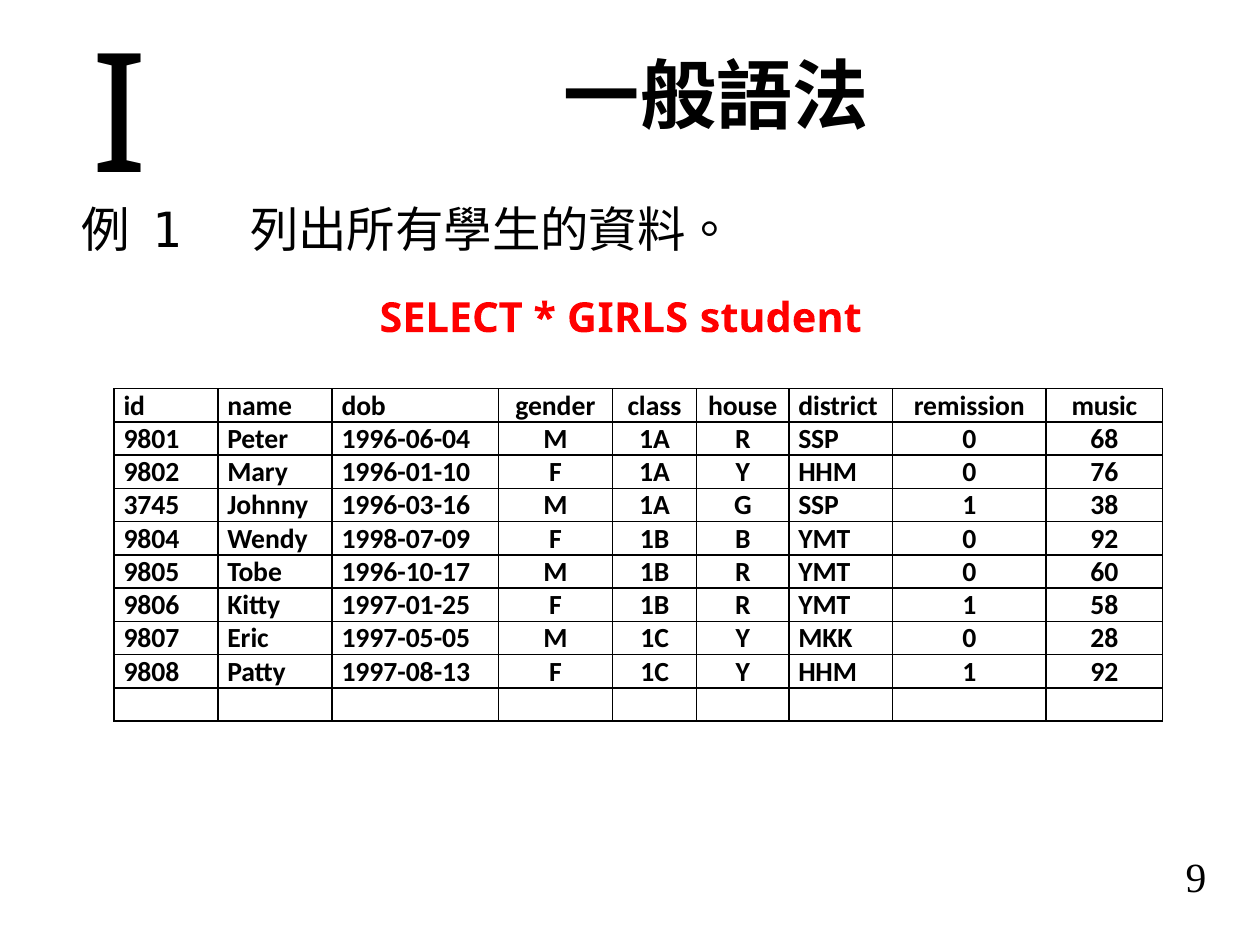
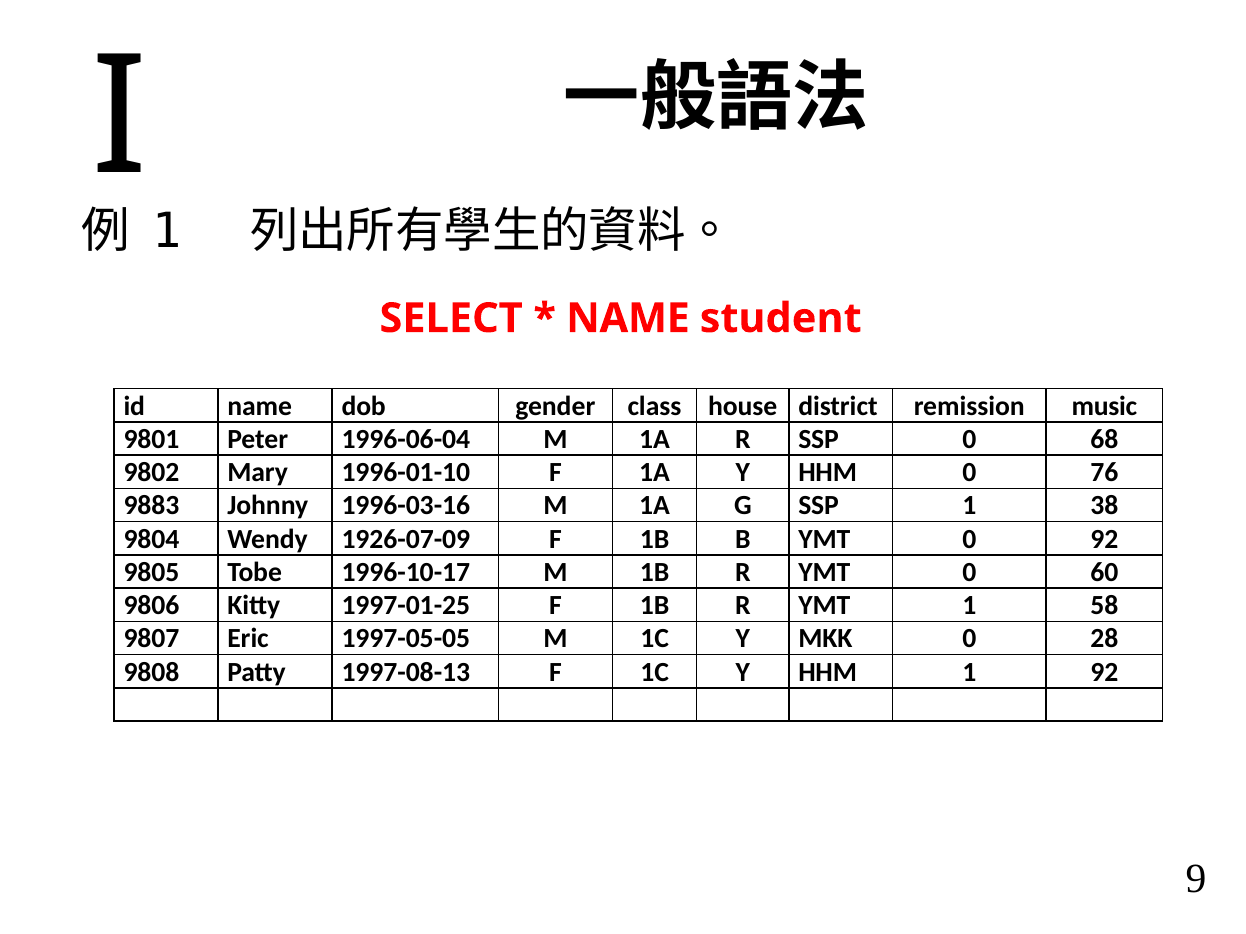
GIRLS: GIRLS -> NAME (628, 319)
3745: 3745 -> 9883 (151, 506)
1998-07-09: 1998-07-09 -> 1926-07-09 (406, 539)
